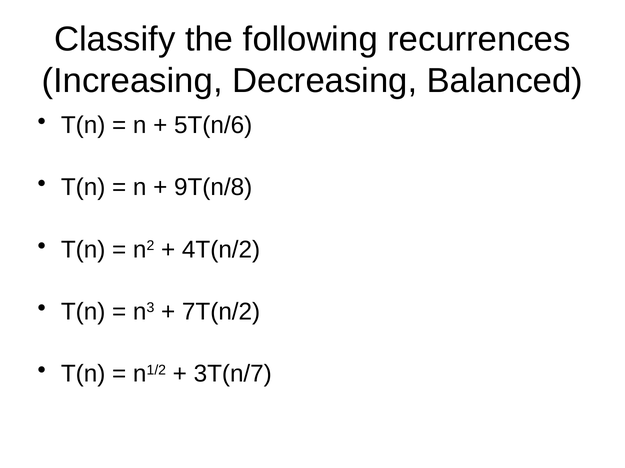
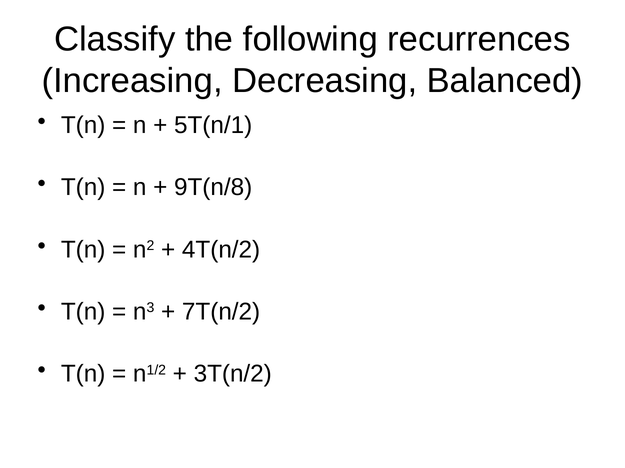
5T(n/6: 5T(n/6 -> 5T(n/1 (213, 125)
3T(n/7: 3T(n/7 -> 3T(n/2 (233, 375)
